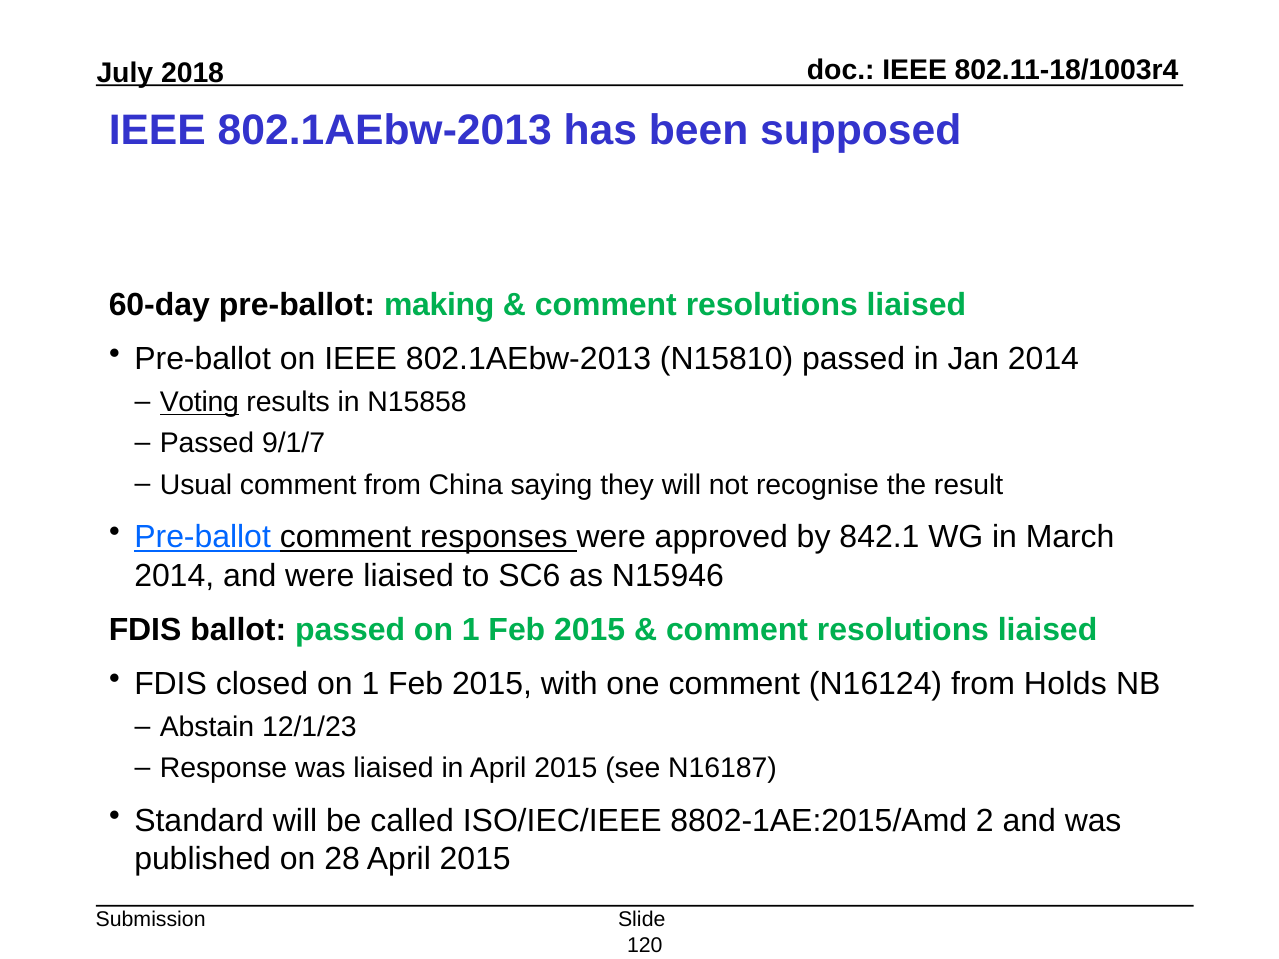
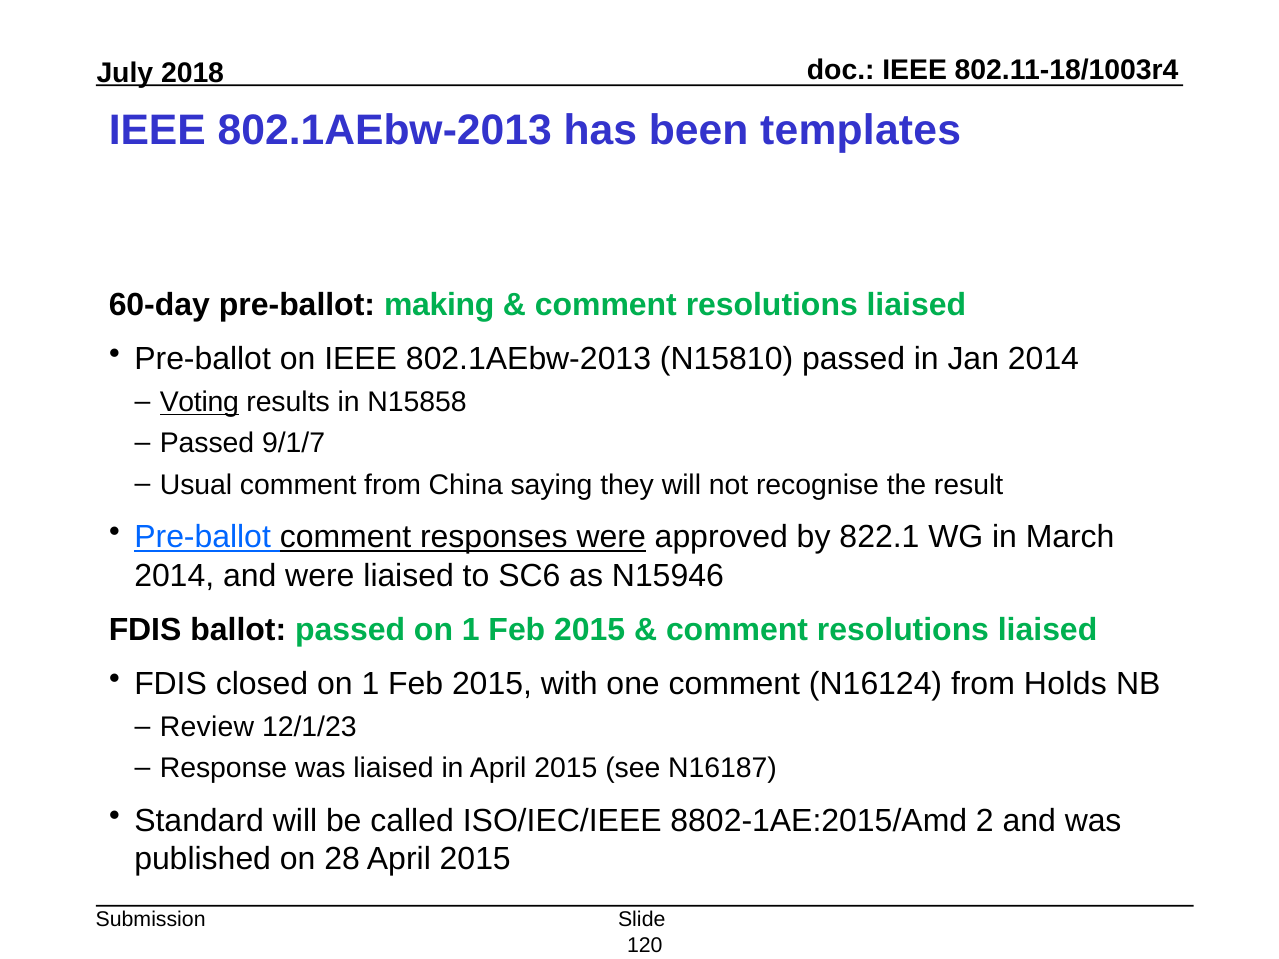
supposed: supposed -> templates (861, 131)
were underline: none -> present (611, 537)
842.1: 842.1 -> 822.1 (879, 537)
Abstain: Abstain -> Review (207, 728)
